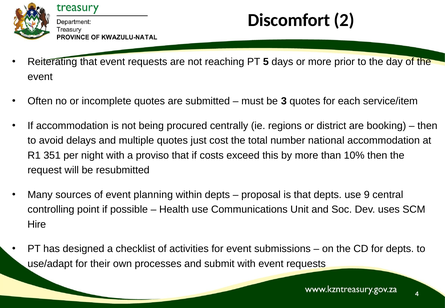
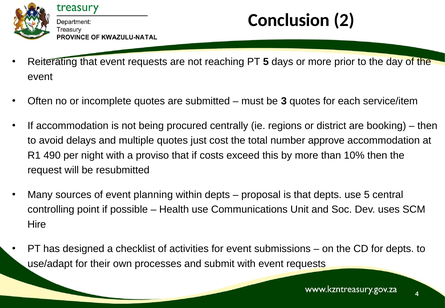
Discomfort: Discomfort -> Conclusion (289, 20)
national: national -> approve (326, 141)
351: 351 -> 490 (52, 155)
use 9: 9 -> 5 (367, 195)
